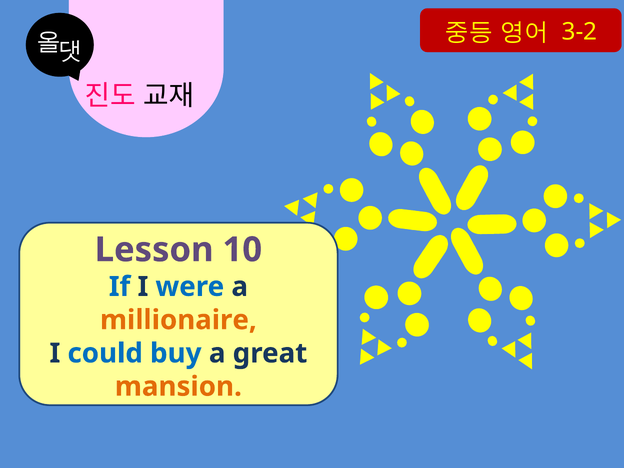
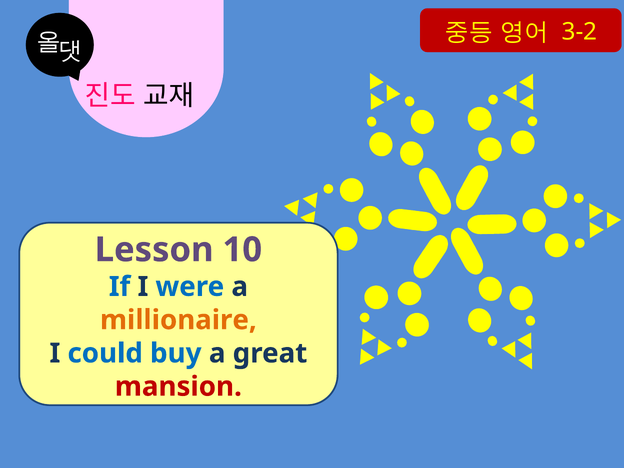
mansion colour: orange -> red (178, 387)
